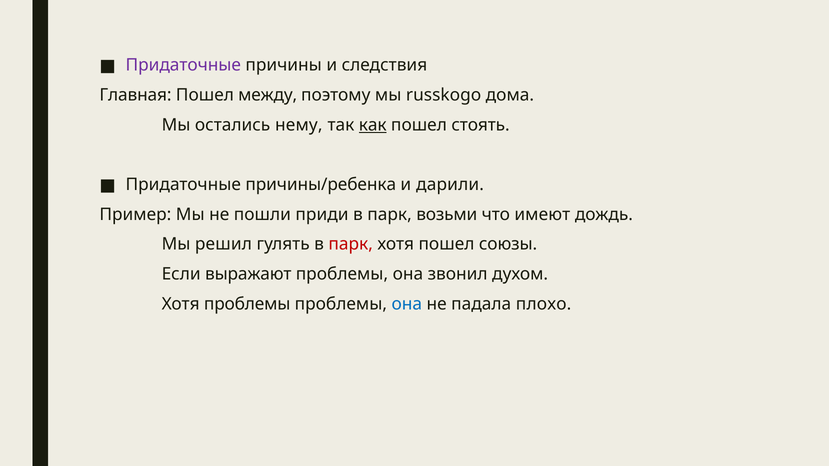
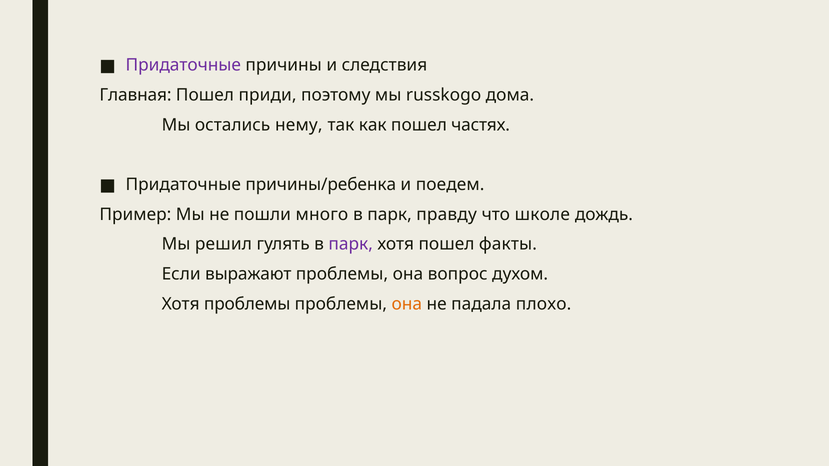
между: между -> приди (268, 95)
как underline: present -> none (373, 125)
стоять: стоять -> частях (481, 125)
дарили: дарили -> поедем (450, 185)
приди: приди -> много (322, 215)
возьми: возьми -> правду (447, 215)
имеют: имеют -> школе (542, 215)
парк colour: red -> purple (351, 244)
союзы: союзы -> факты (508, 244)
звонил: звонил -> вопрос (458, 274)
она colour: blue -> orange (407, 304)
